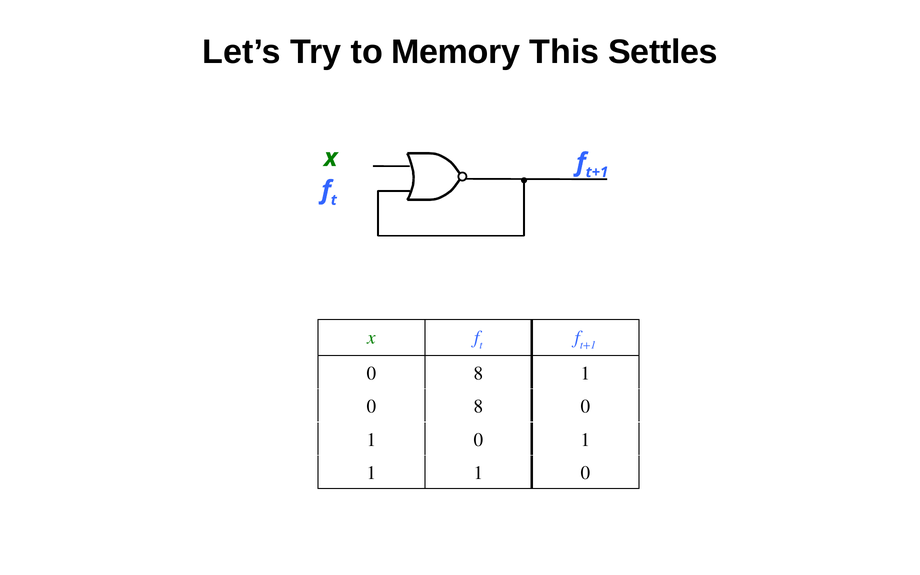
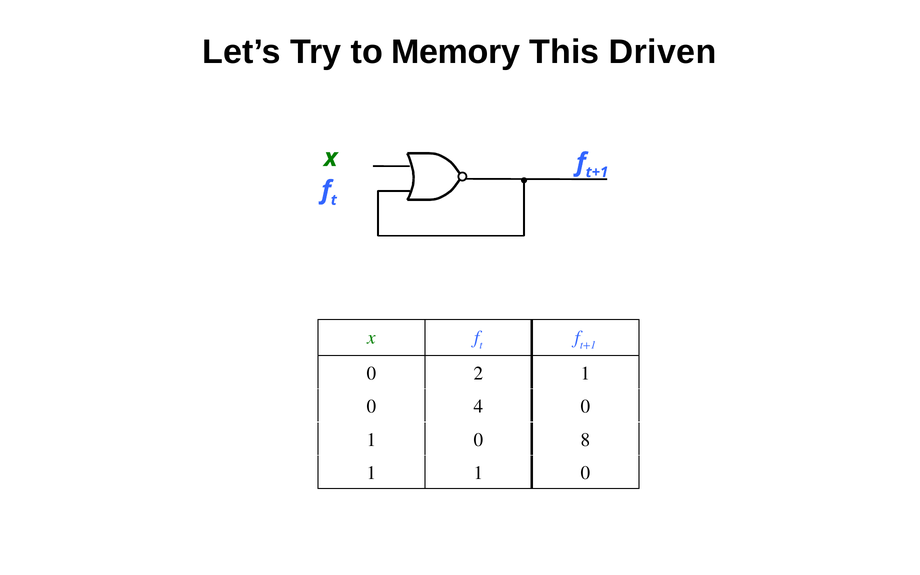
Settles: Settles -> Driven (663, 52)
8: 8 -> 2 (478, 373)
8: 8 -> 4 (478, 406)
1 0 1: 1 -> 8 (585, 440)
